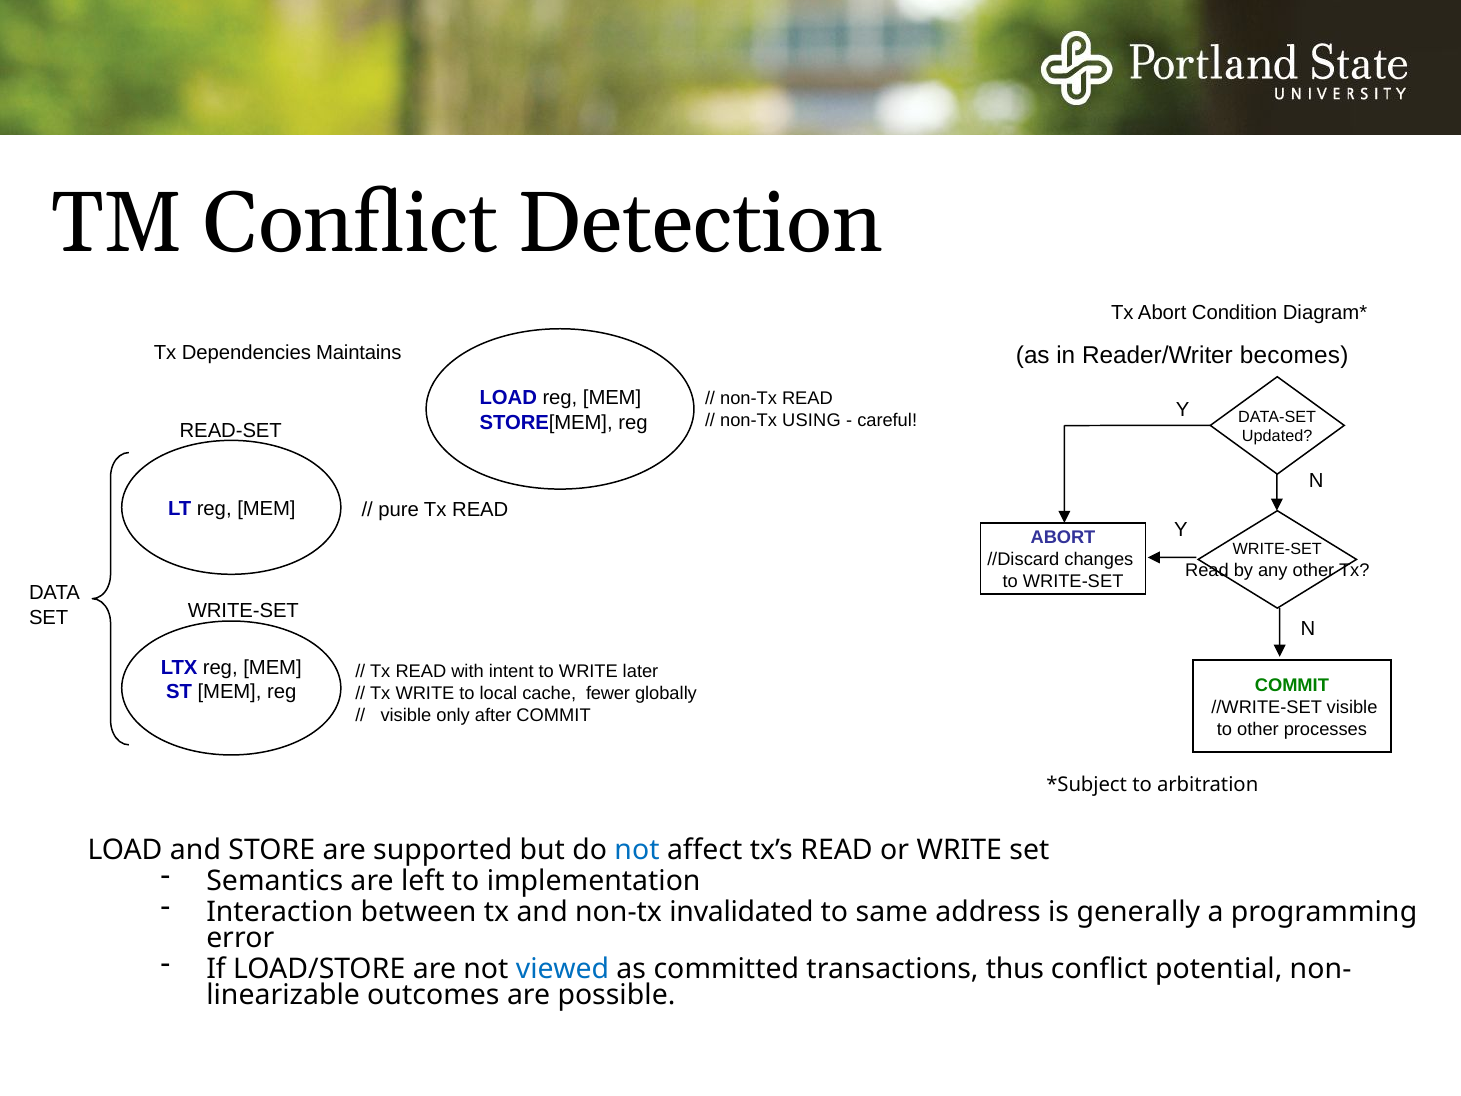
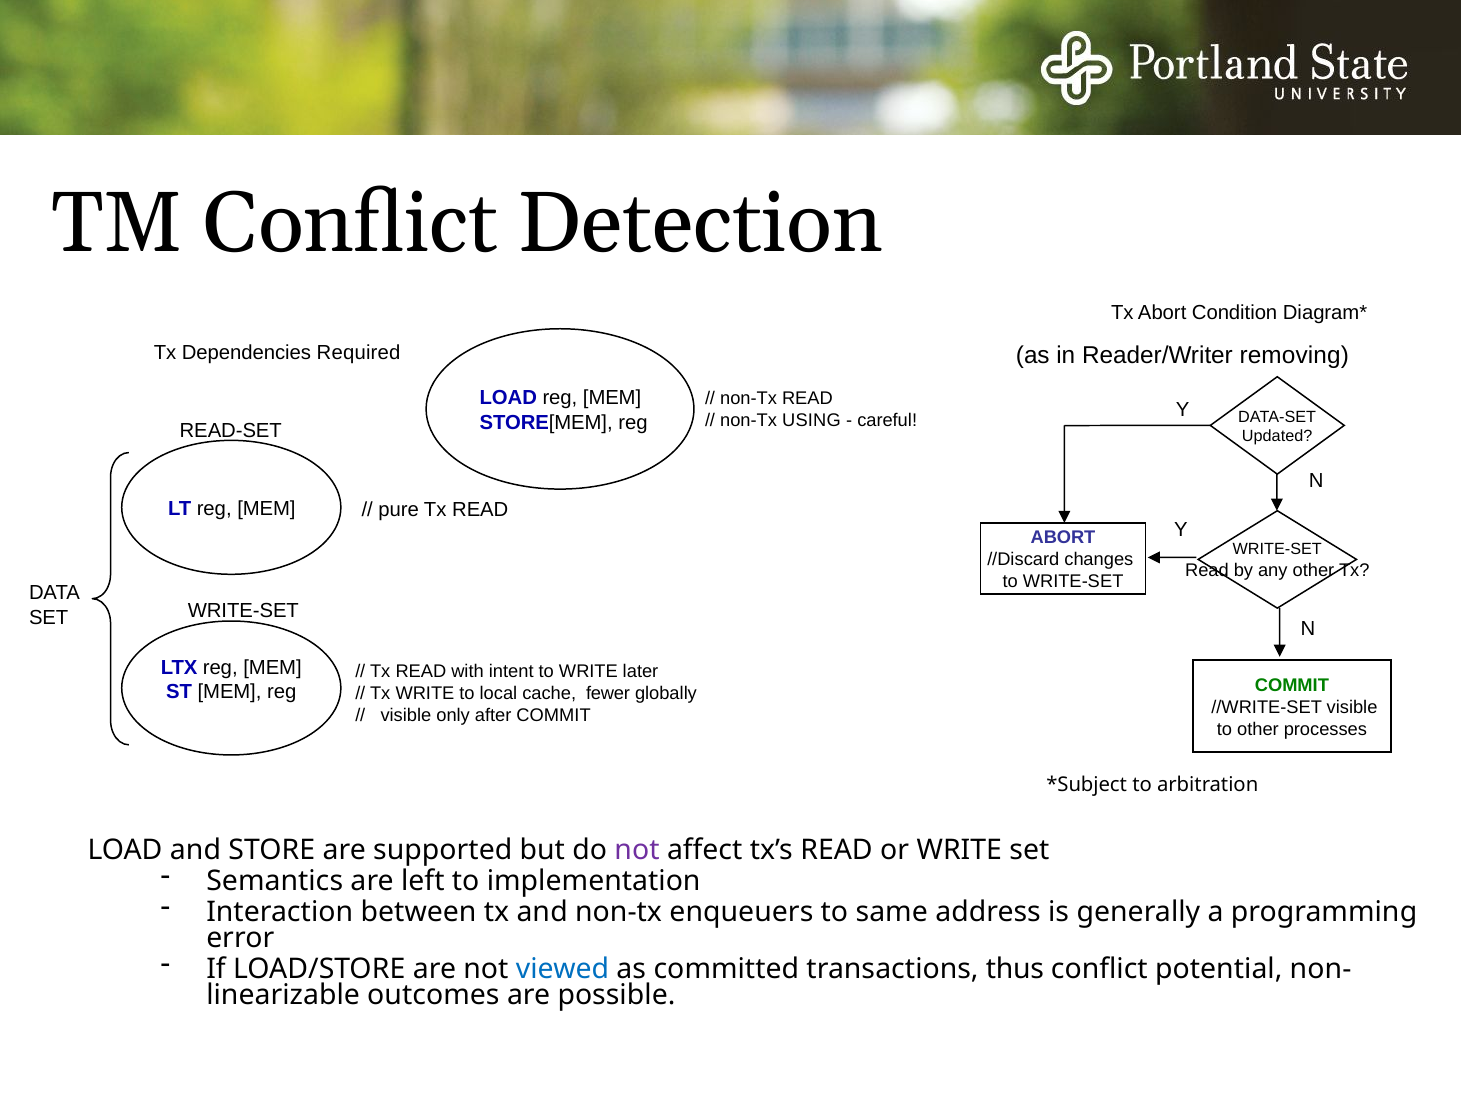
Maintains: Maintains -> Required (359, 353)
becomes: becomes -> removing (1294, 356)
not colour: blue -> purple (637, 850)
invalidated: invalidated -> enqueuers (741, 912)
